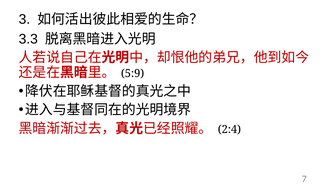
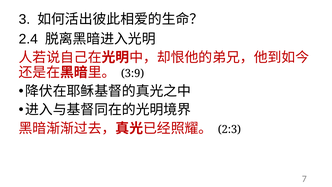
3.3: 3.3 -> 2.4 (28, 39)
5:9: 5:9 -> 3:9 (133, 73)
2:4: 2:4 -> 2:3 (229, 129)
